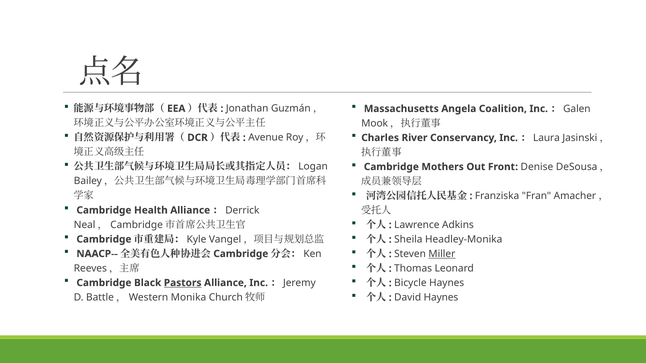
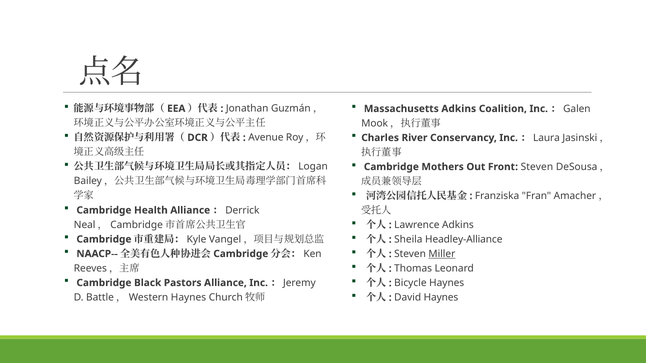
Massachusetts Angela: Angela -> Adkins (459, 109)
Front Denise: Denise -> Steven (537, 167)
Headley-Monika: Headley-Monika -> Headley-Alliance (464, 240)
Pastors underline: present -> none (183, 283)
Battle，Western Monika: Monika -> Haynes (189, 298)
